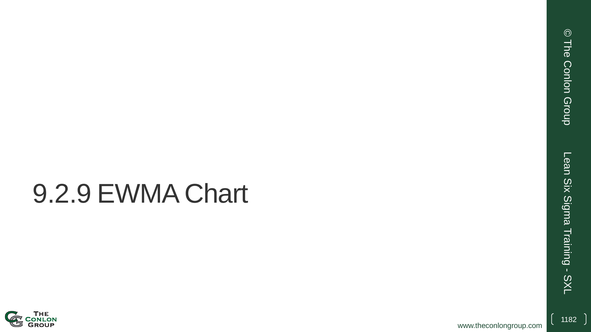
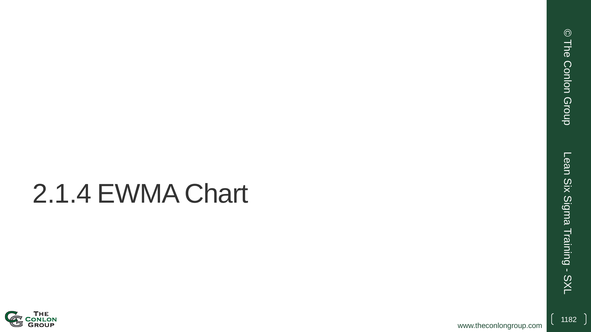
9.2.9: 9.2.9 -> 2.1.4 (62, 194)
